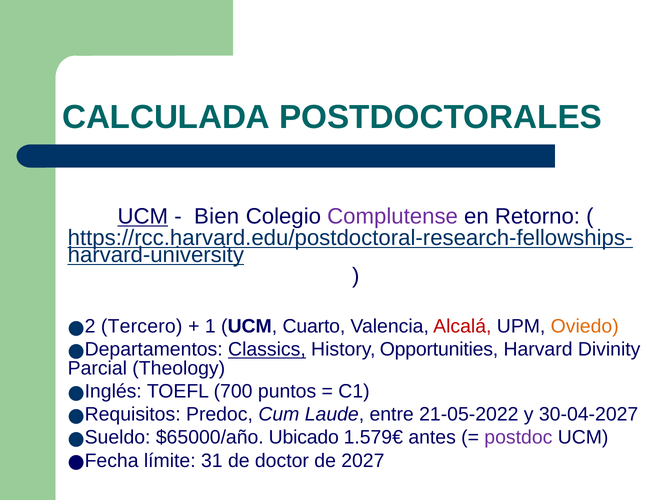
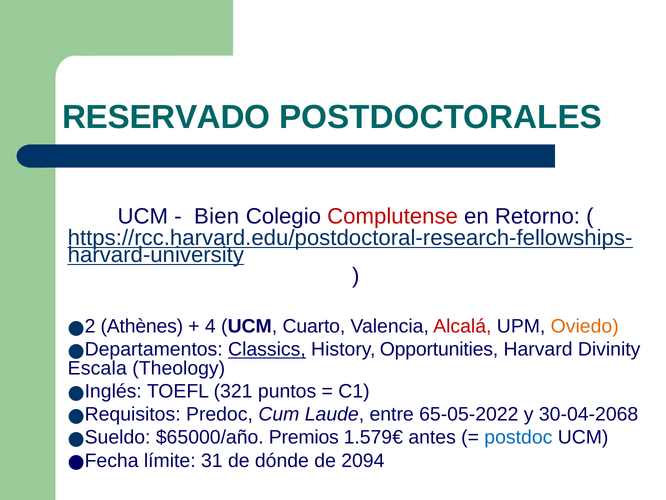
CALCULADA: CALCULADA -> RESERVADO (166, 117)
UCM underline: present -> none (143, 216)
Complutense colour: purple -> red (393, 216)
Tercero: Tercero -> Athènes (142, 326)
1: 1 -> 4 (210, 326)
Parcial: Parcial -> Escala (97, 368)
700: 700 -> 321 (233, 391)
21-05-2022: 21-05-2022 -> 65-05-2022 (469, 414)
30-04-2027: 30-04-2027 -> 30-04-2068 (589, 414)
Ubicado: Ubicado -> Premios (304, 437)
postdoc colour: purple -> blue (518, 437)
doctor: doctor -> dónde (282, 460)
2027: 2027 -> 2094 (363, 460)
